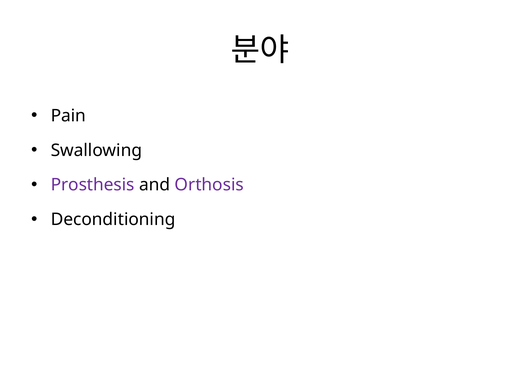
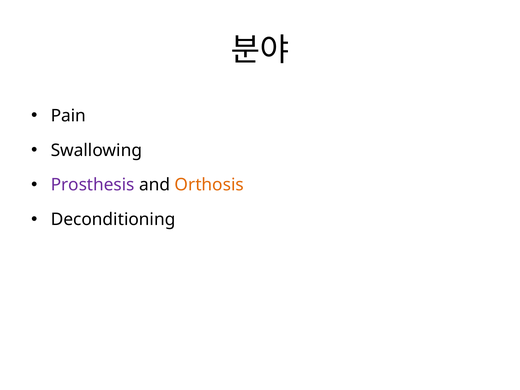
Orthosis colour: purple -> orange (209, 185)
